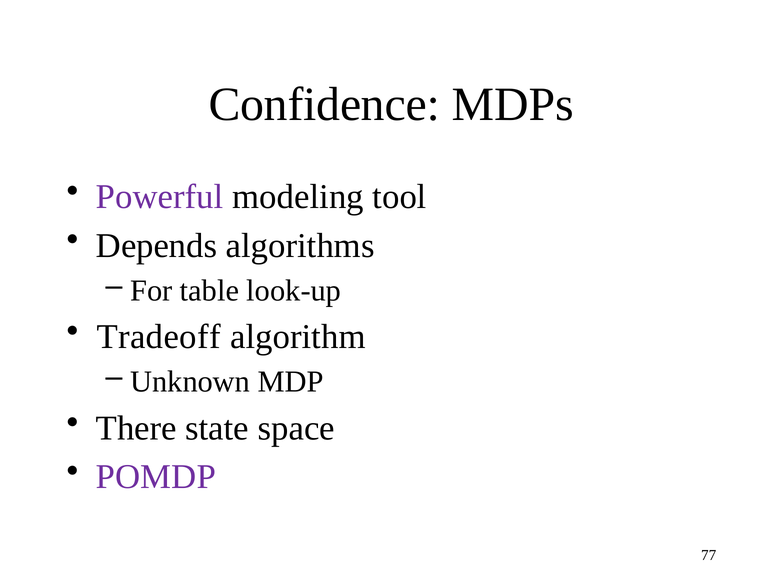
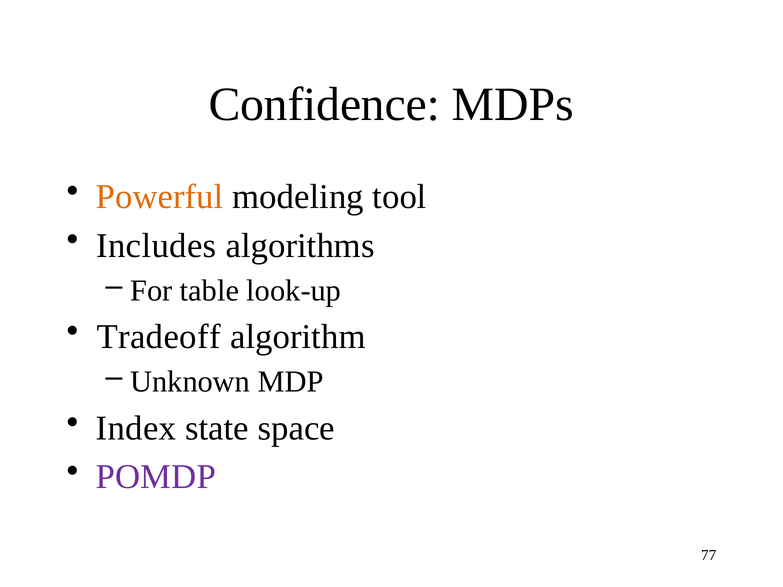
Powerful colour: purple -> orange (160, 197)
Depends: Depends -> Includes (156, 246)
There: There -> Index (136, 428)
